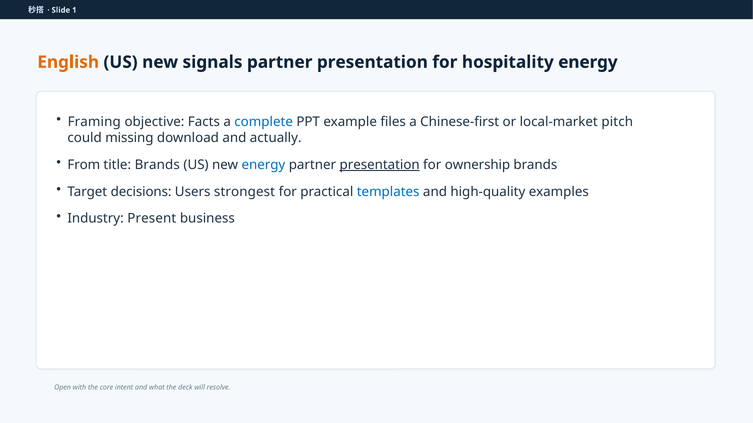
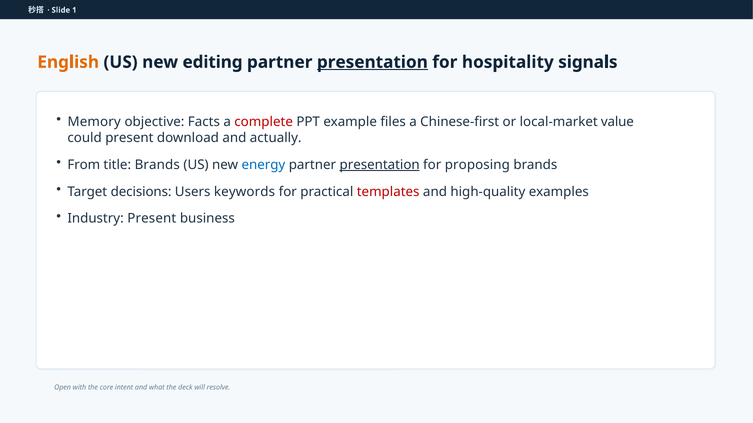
signals: signals -> editing (213, 62)
presentation underline: none -> present (372, 62)
hospitality energy: energy -> signals (588, 62)
Framing: Framing -> Memory (94, 122)
complete colour: blue -> red (264, 122)
pitch: pitch -> value (617, 122)
could missing: missing -> present (129, 138)
ownership: ownership -> proposing (477, 165)
strongest: strongest -> keywords (245, 192)
templates colour: blue -> red (388, 192)
